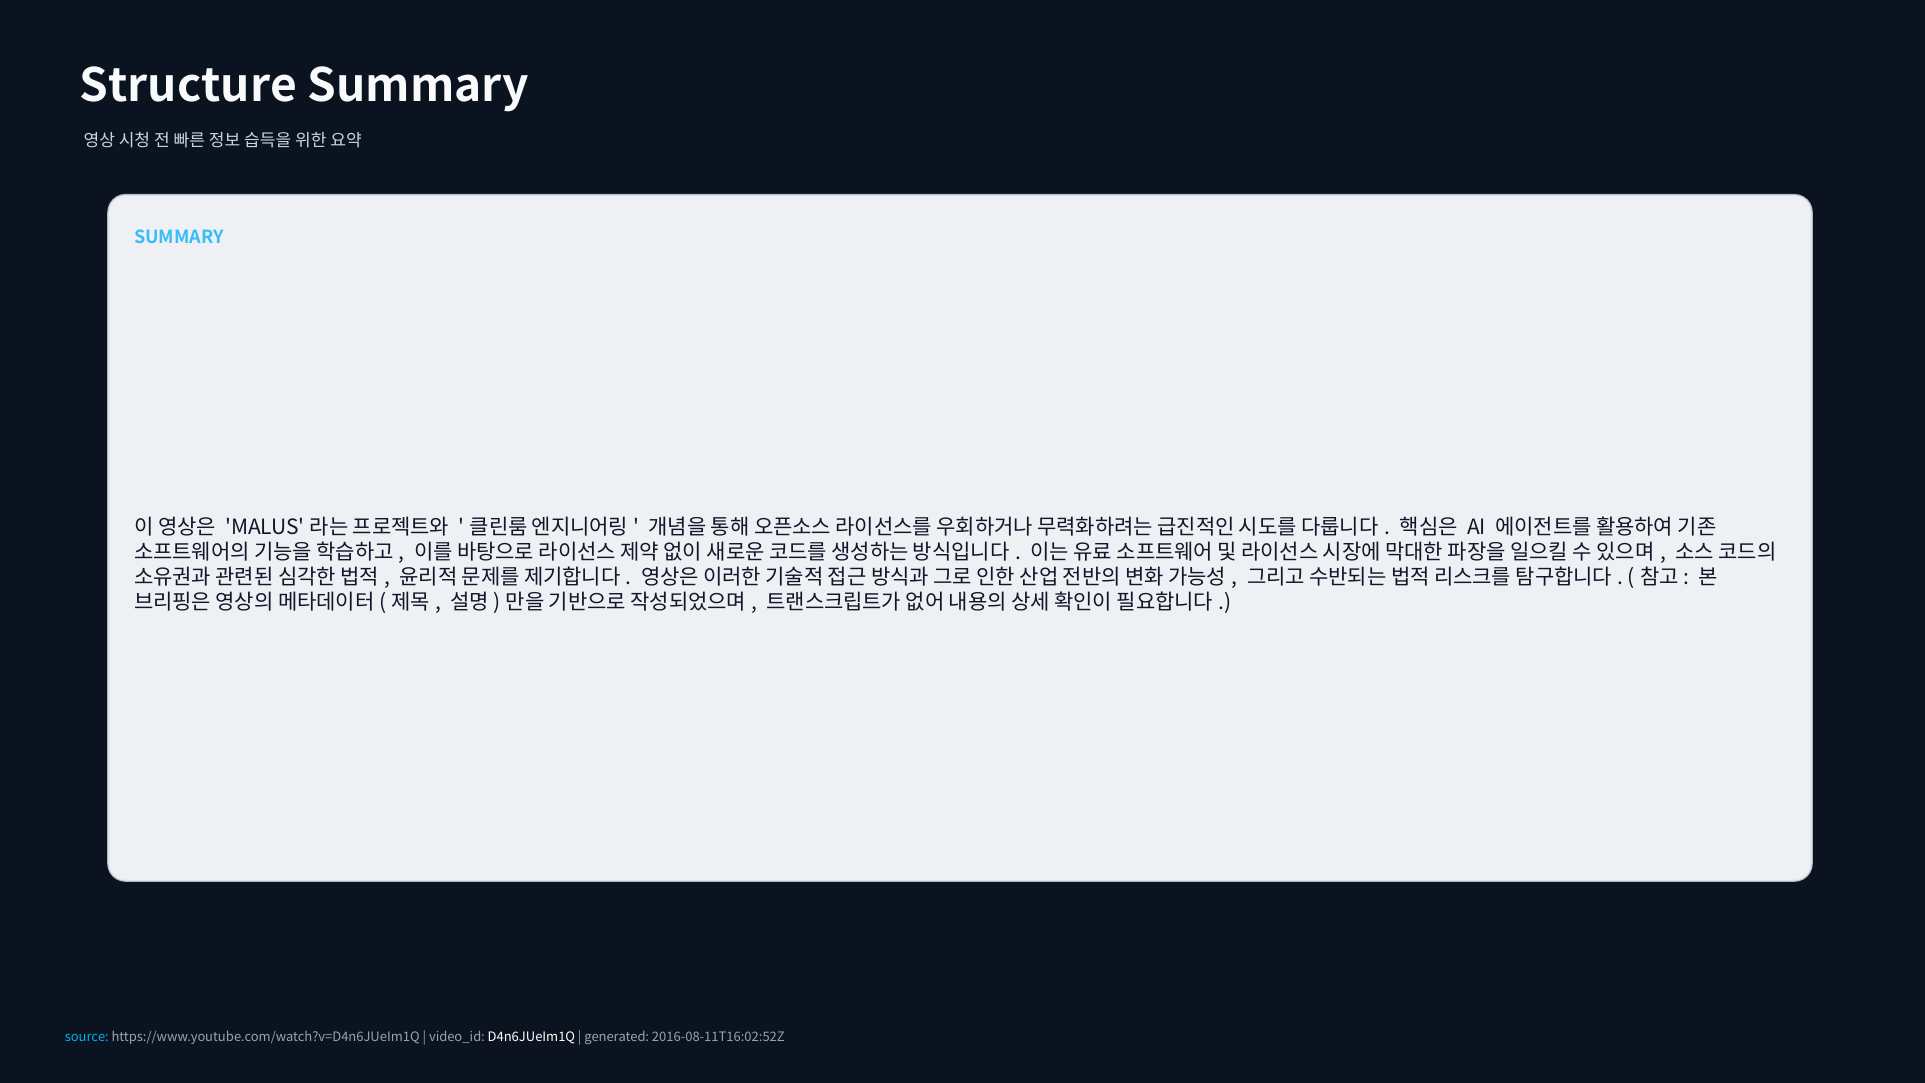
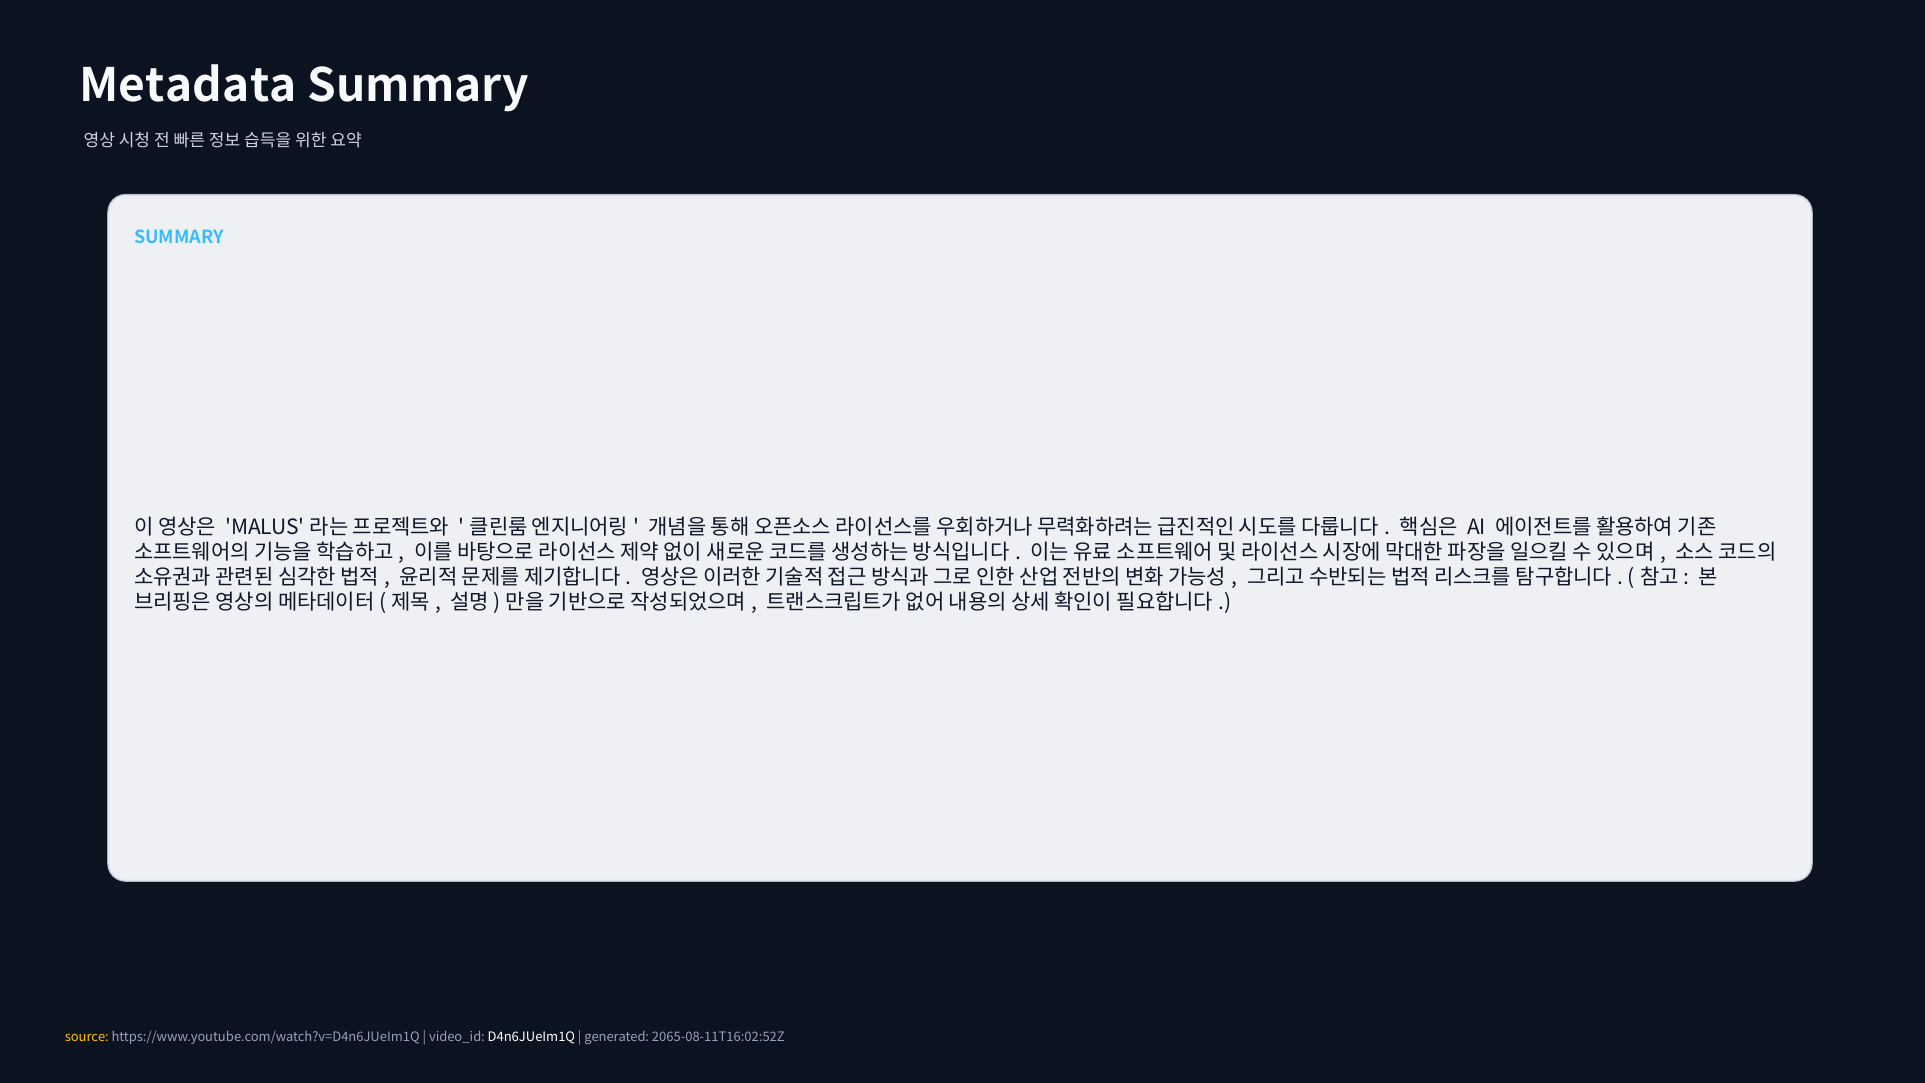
Structure: Structure -> Metadata (188, 86)
source colour: light blue -> yellow (87, 1037)
2016-08-11T16:02:52Z: 2016-08-11T16:02:52Z -> 2065-08-11T16:02:52Z (718, 1037)
